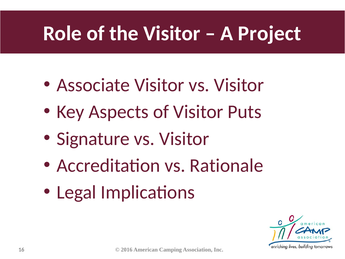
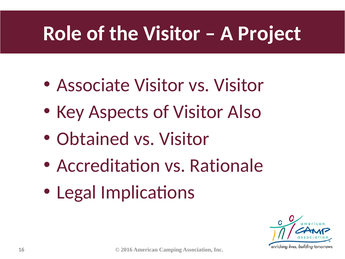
Puts: Puts -> Also (245, 112)
Signature: Signature -> Obtained (93, 139)
